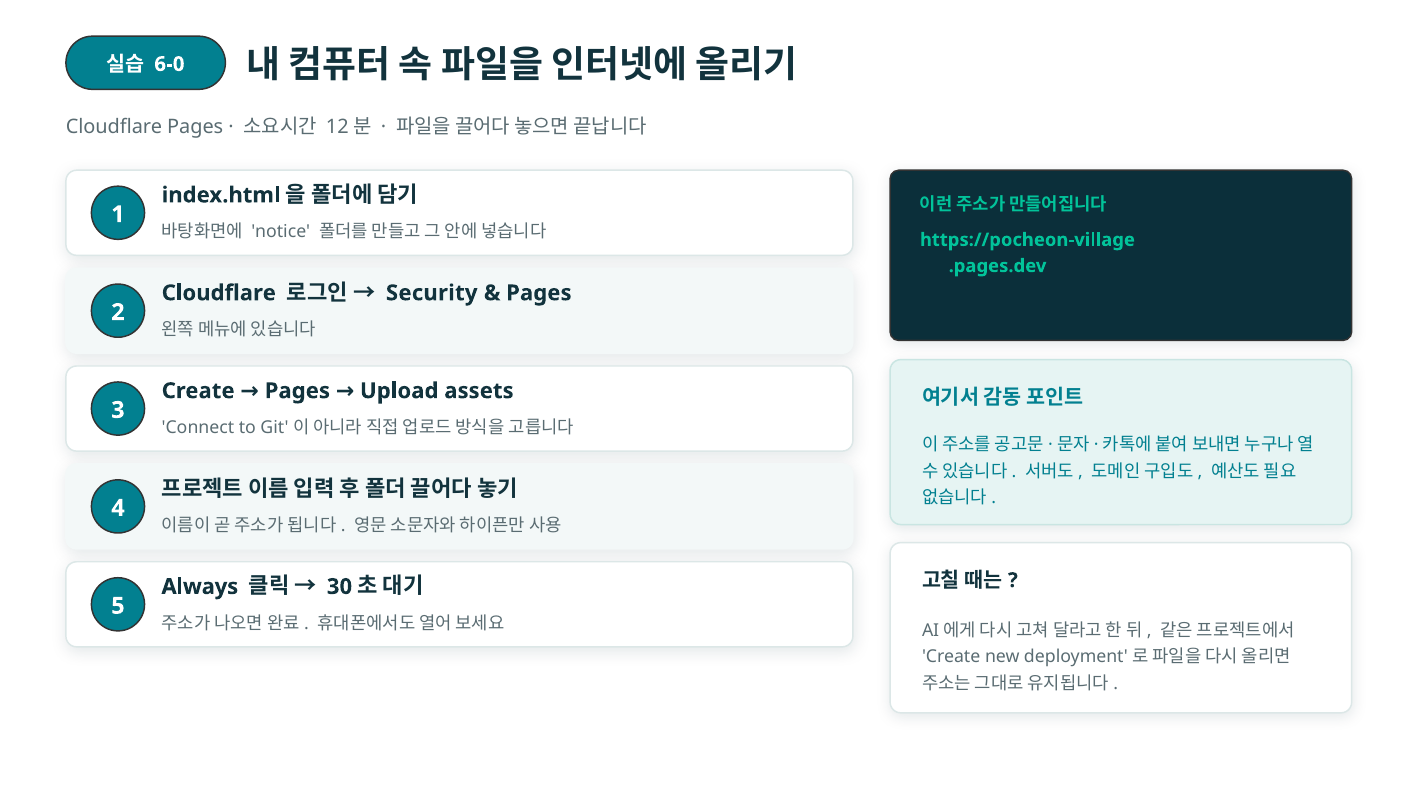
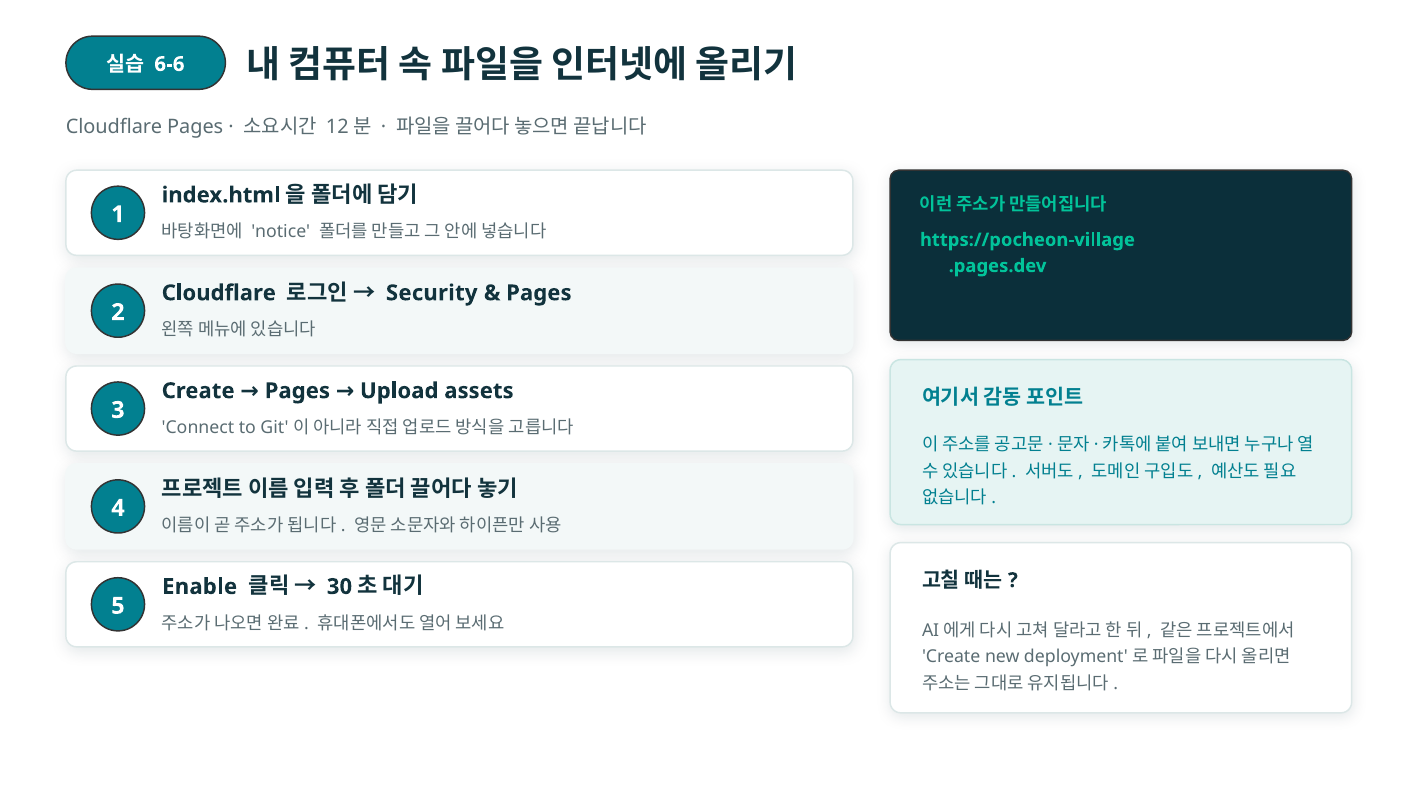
6-0: 6-0 -> 6-6 (169, 64)
Always: Always -> Enable (200, 586)
